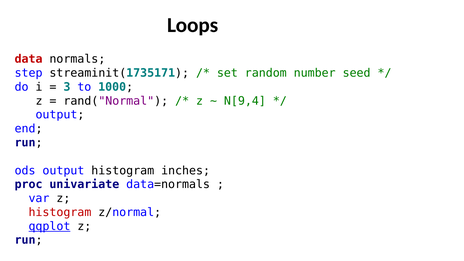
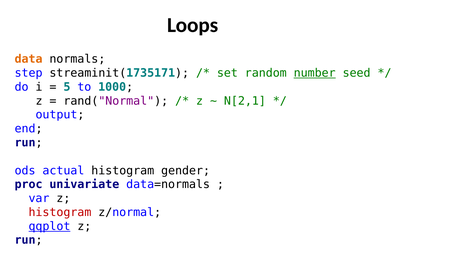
data colour: red -> orange (29, 59)
number underline: none -> present (315, 73)
3: 3 -> 5 (67, 87)
N[9,4: N[9,4 -> N[2,1 (245, 101)
ods output: output -> actual (63, 171)
inches: inches -> gender (186, 171)
